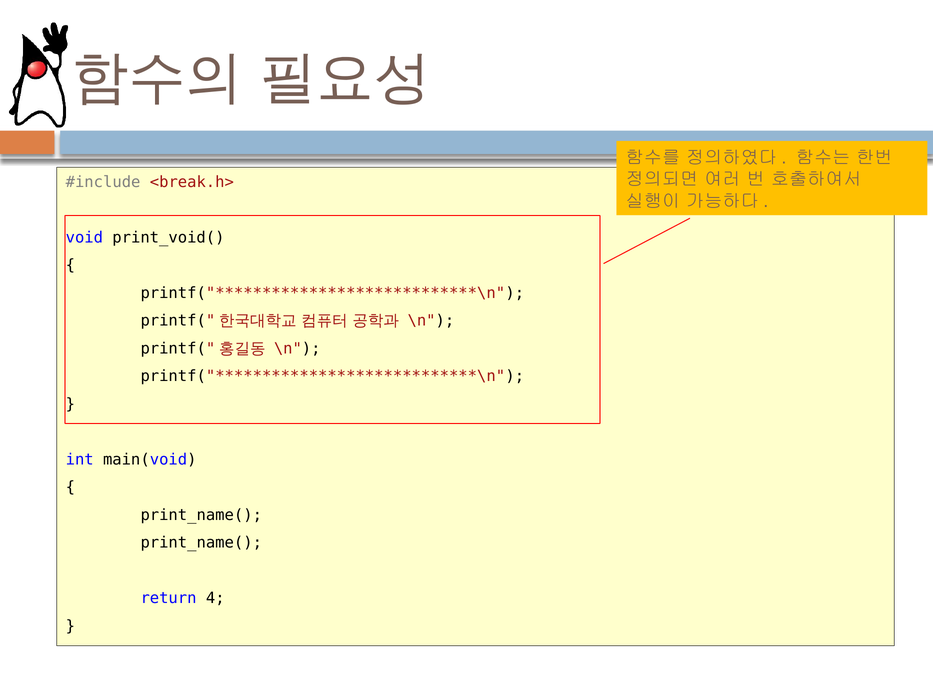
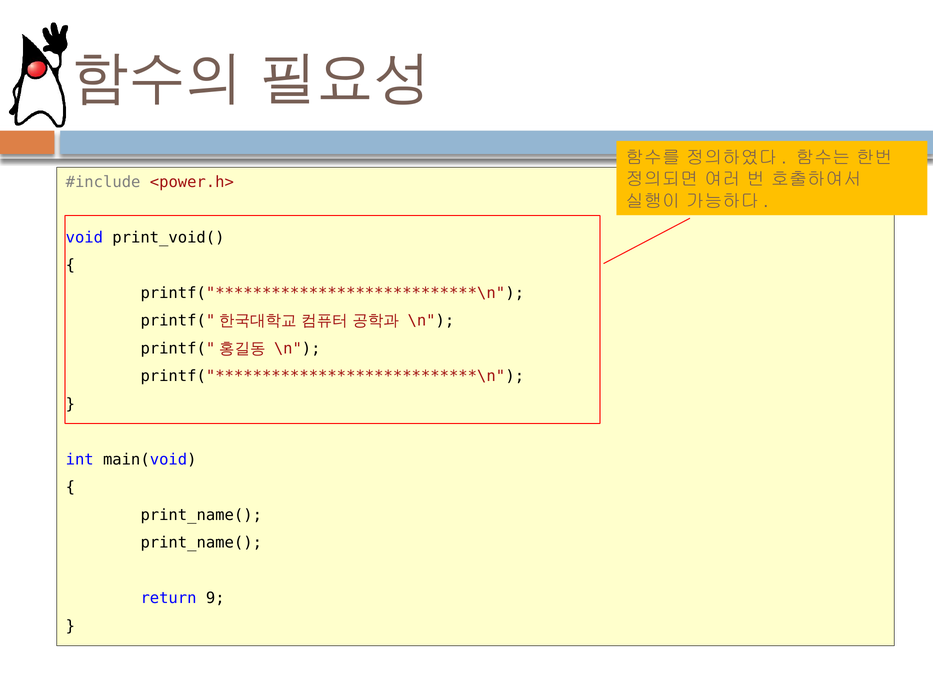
<break.h>: <break.h> -> <power.h> (192, 182)
4: 4 -> 9 (215, 598)
